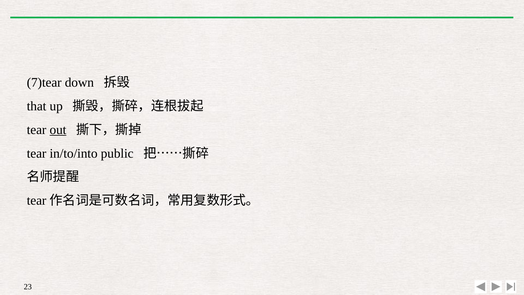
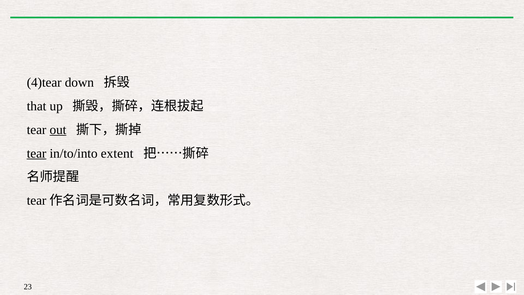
7)tear: 7)tear -> 4)tear (44, 83)
tear underline: none -> present (37, 153)
public: public -> extent (117, 153)
